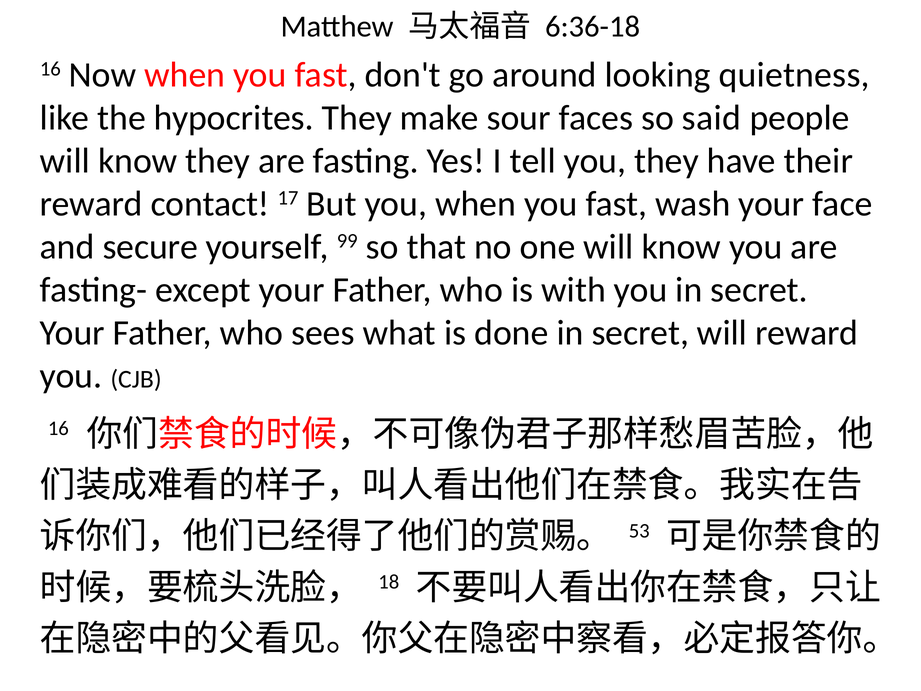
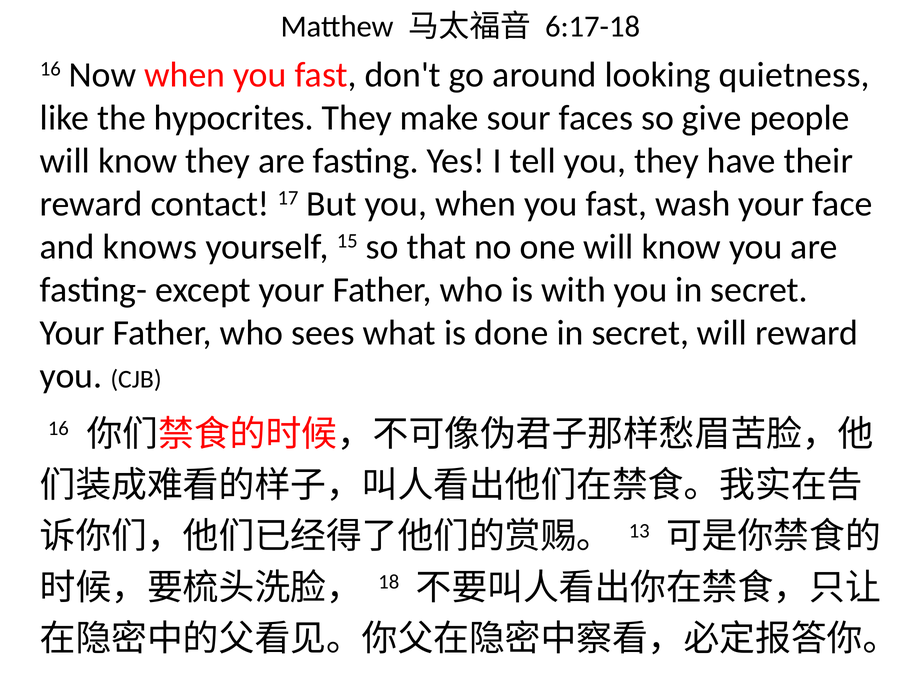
6:36-18: 6:36-18 -> 6:17-18 (593, 27)
said: said -> give (712, 118)
secure: secure -> knows (150, 247)
99: 99 -> 15 (347, 241)
53: 53 -> 13 (639, 531)
